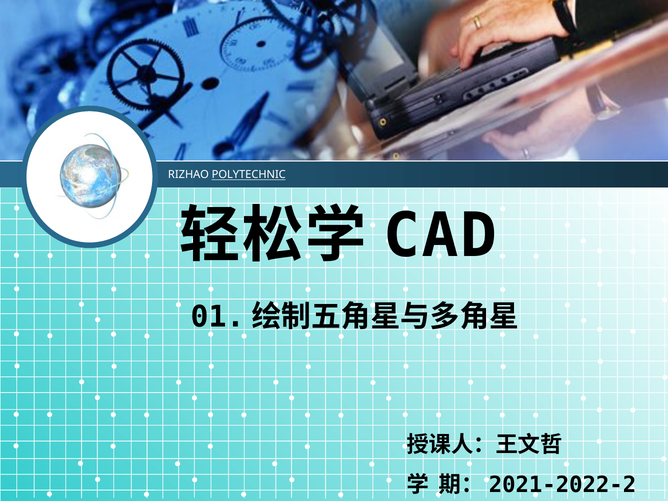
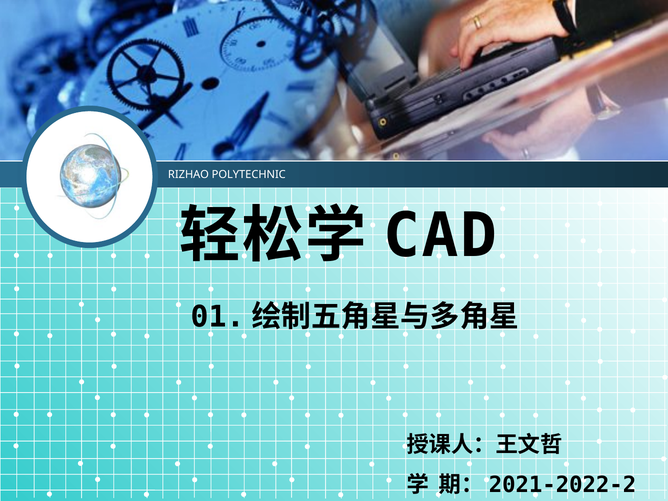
POLYTECHNIC underline: present -> none (249, 175)
